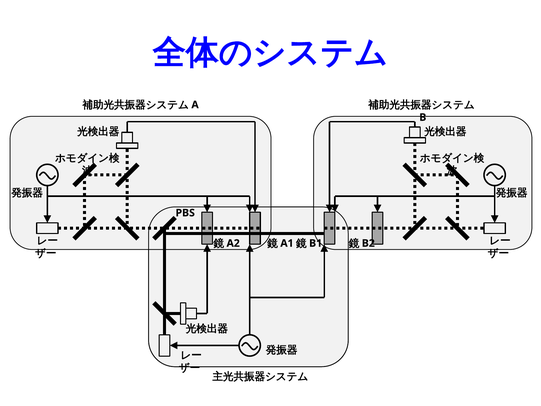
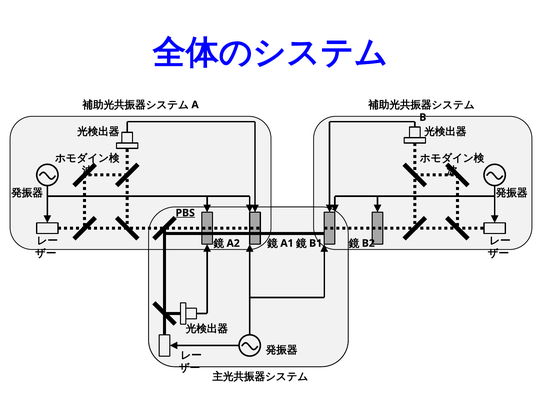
PBS underline: none -> present (185, 213)
